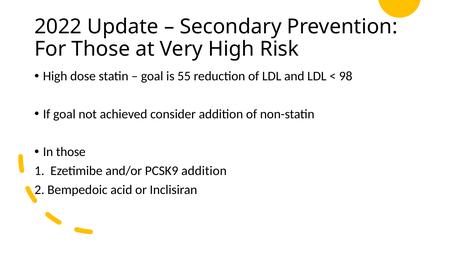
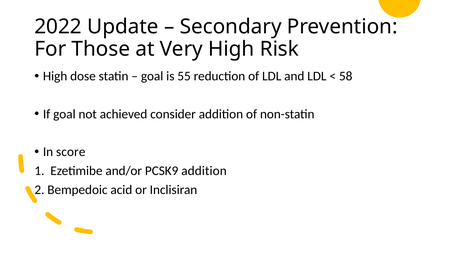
98: 98 -> 58 (346, 76)
In those: those -> score (71, 152)
